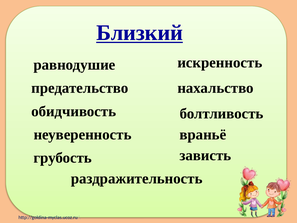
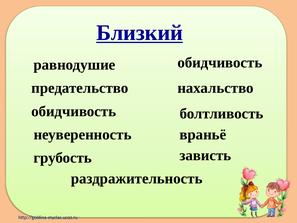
искренность: искренность -> обидчивость (220, 62)
